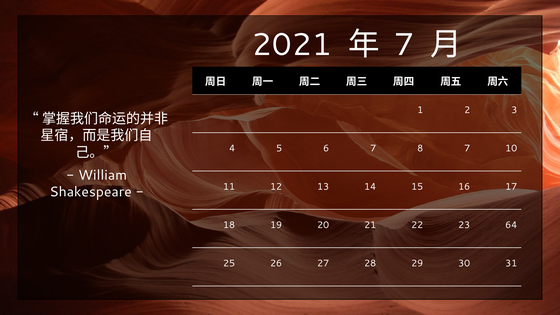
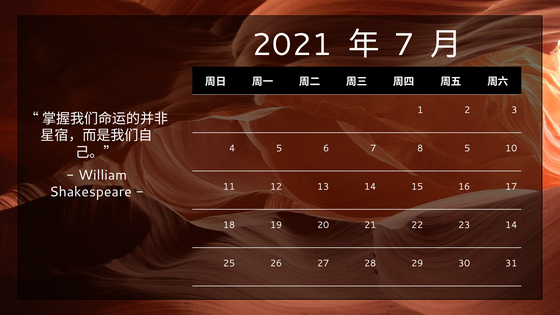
8 7: 7 -> 5 (467, 148)
23 64: 64 -> 14 (511, 225)
